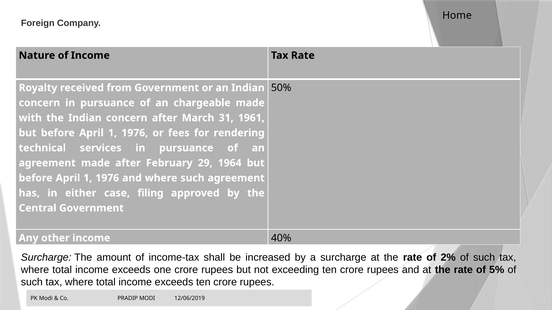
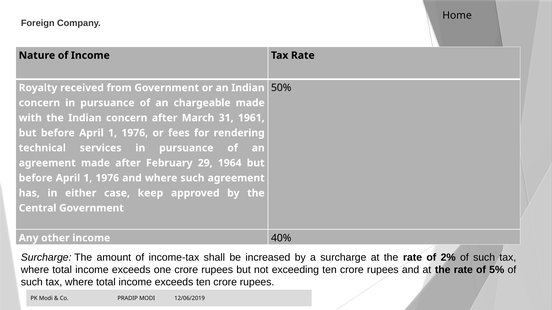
filing: filing -> keep (150, 193)
